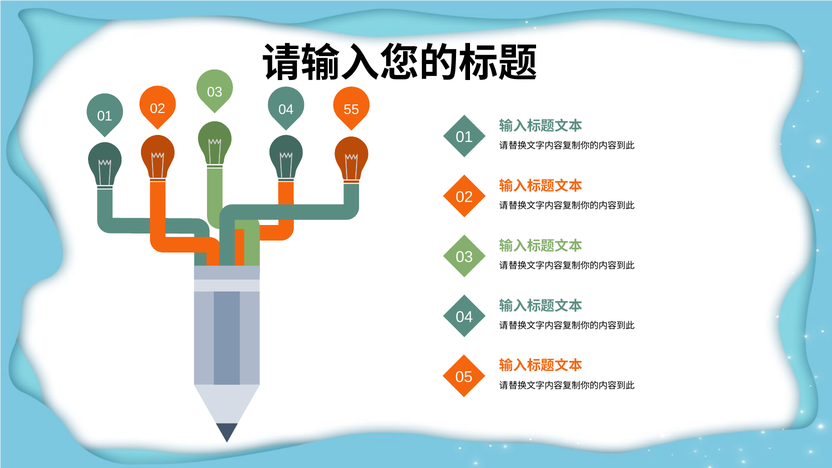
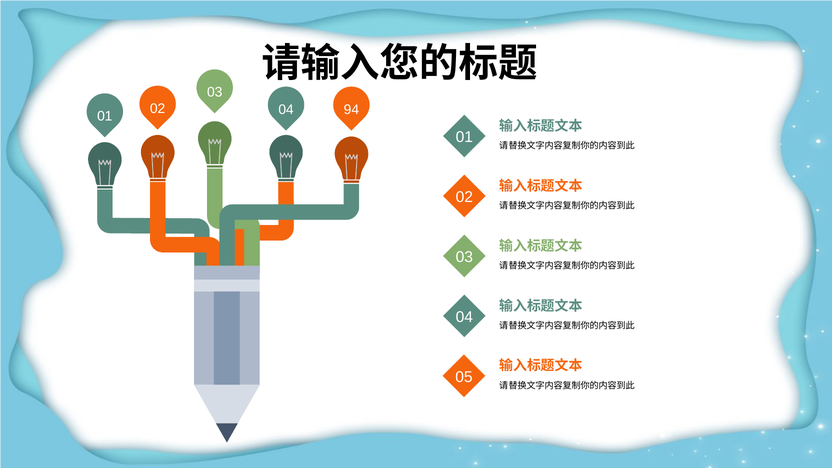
55: 55 -> 94 (351, 110)
